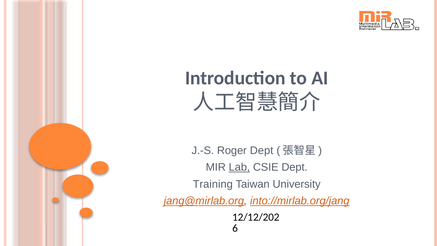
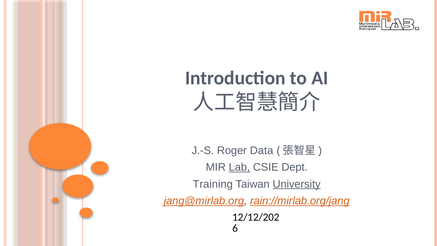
Roger Dept: Dept -> Data (262, 150)
University underline: none -> present (297, 184)
into://mirlab.org/jang: into://mirlab.org/jang -> rain://mirlab.org/jang (300, 201)
